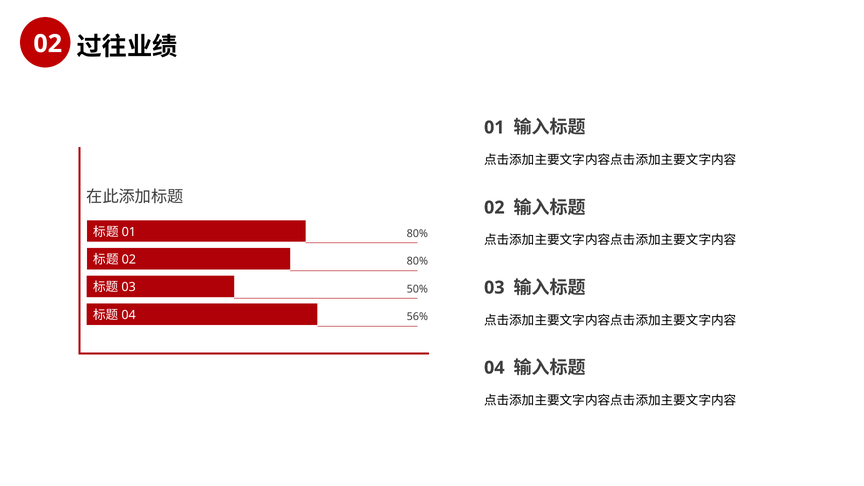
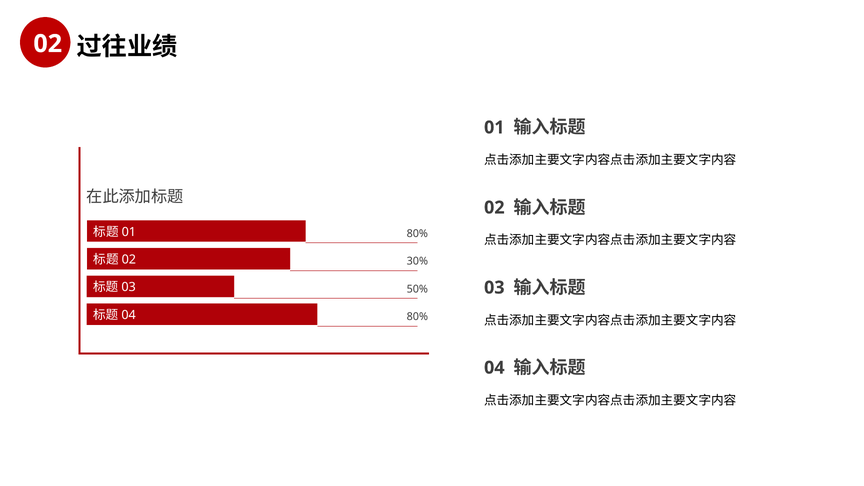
80%: 80% -> 30% (417, 261)
56%: 56% -> 80% (417, 317)
